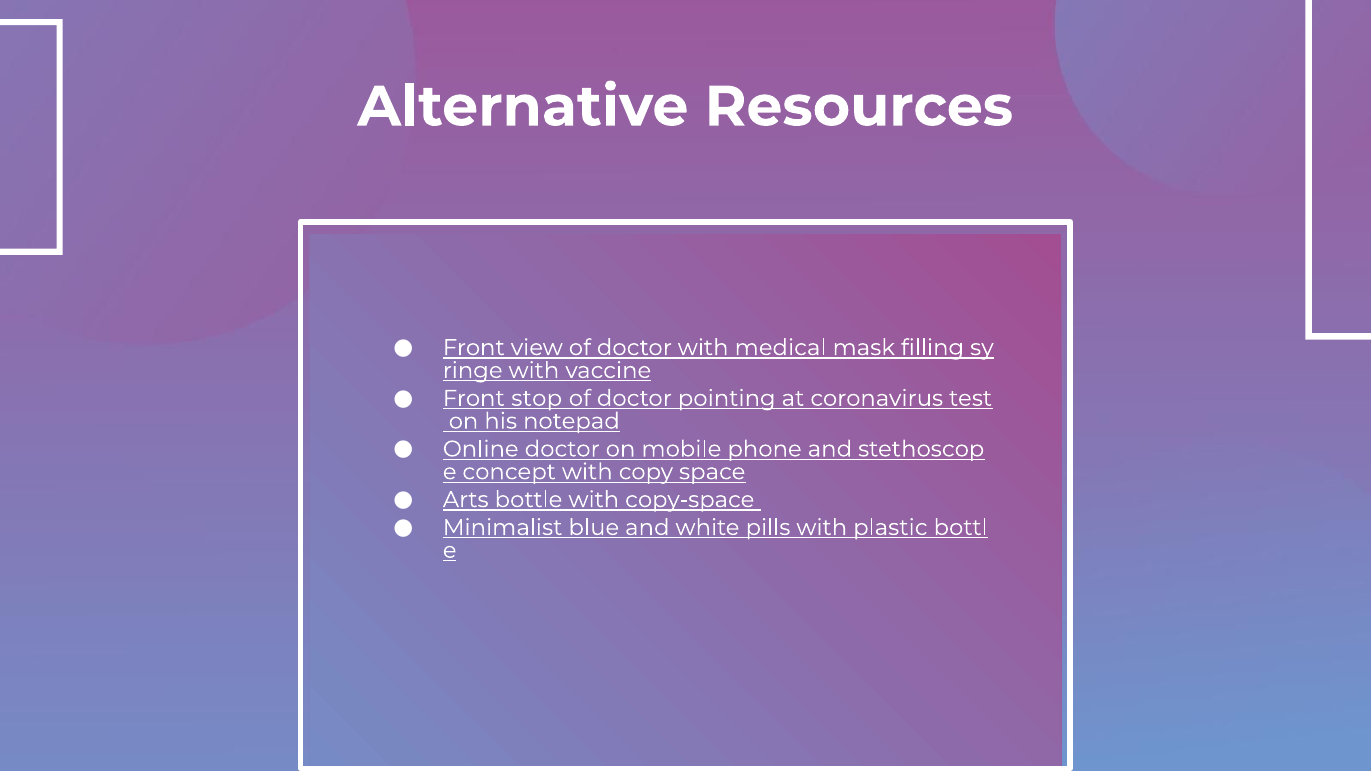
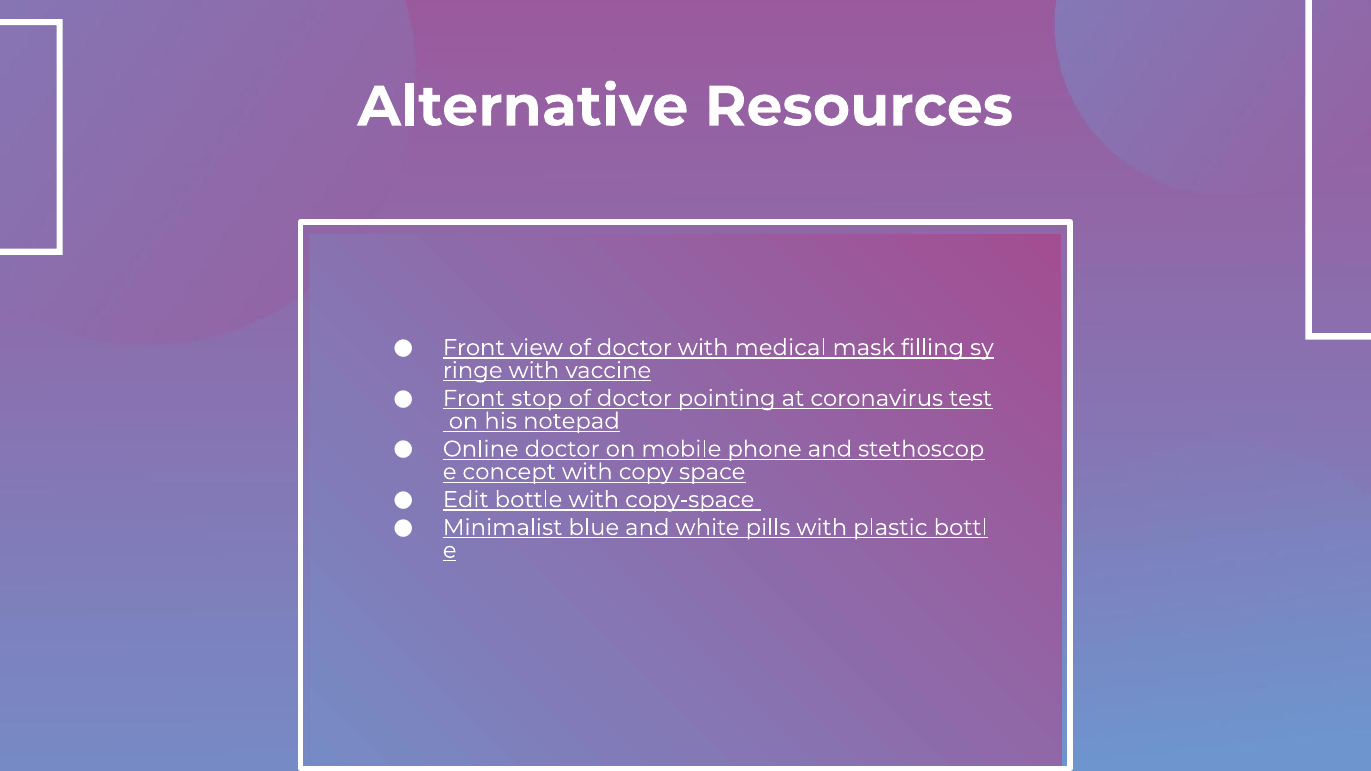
Arts: Arts -> Edit (466, 500)
